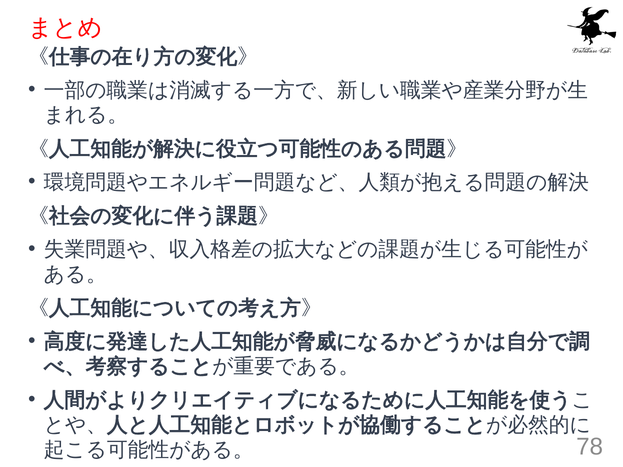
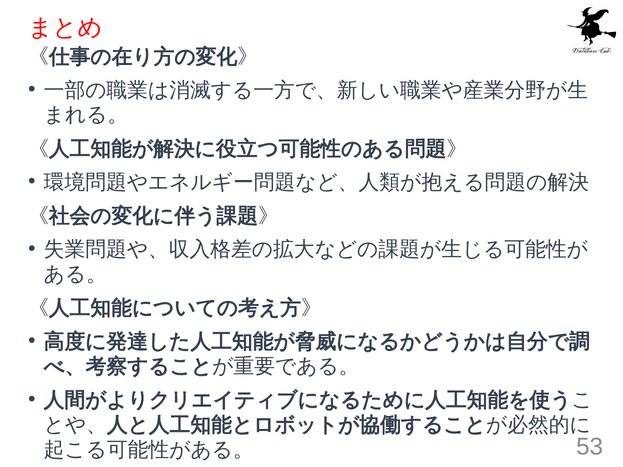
78: 78 -> 53 (590, 447)
